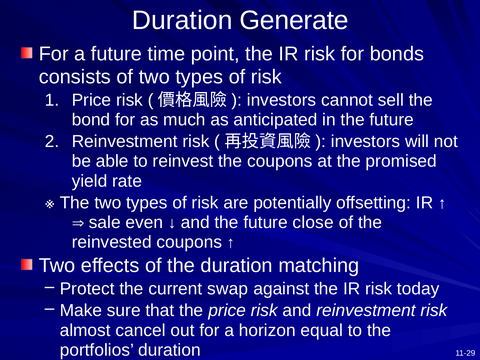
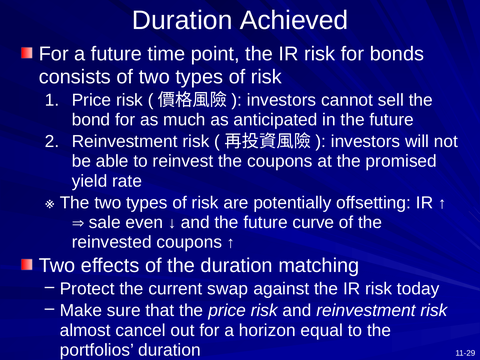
Generate: Generate -> Achieved (294, 21)
close: close -> curve (313, 223)
